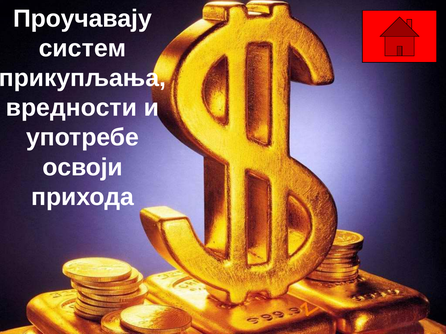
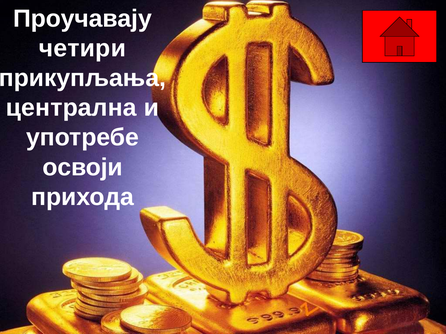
систем: систем -> четири (82, 49)
вредности: вредности -> централна (71, 108)
